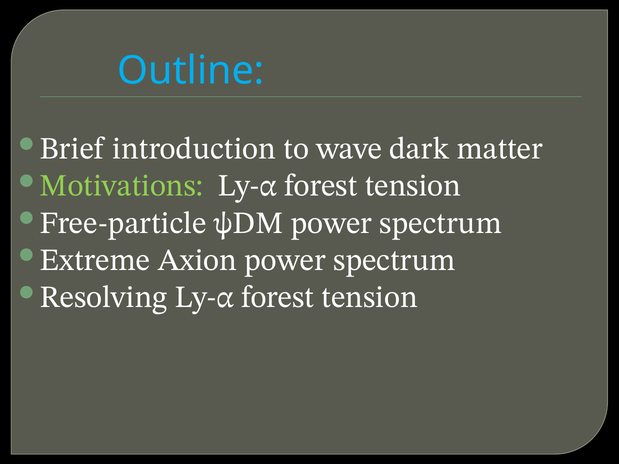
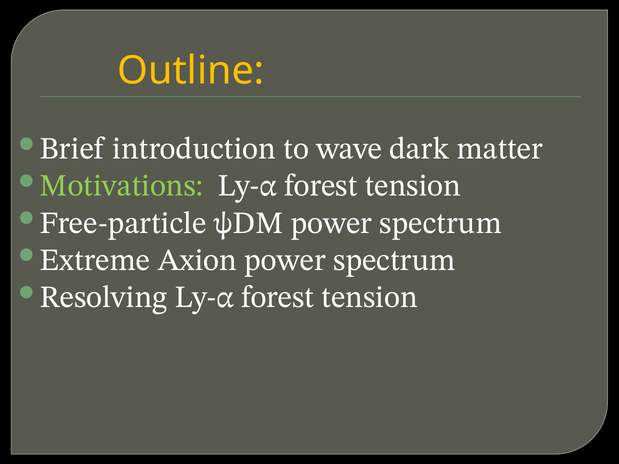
Outline colour: light blue -> yellow (191, 71)
